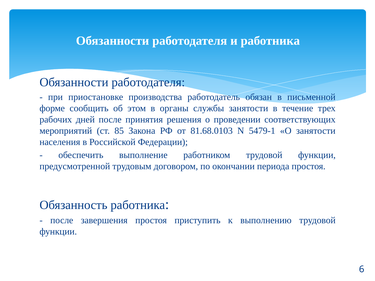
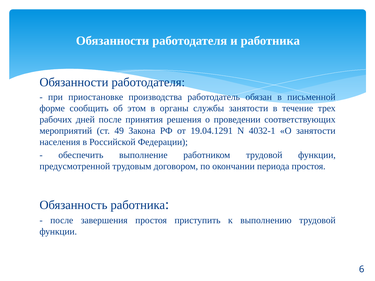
85: 85 -> 49 (119, 131)
81.68.0103: 81.68.0103 -> 19.04.1291 (212, 131)
5479-1: 5479-1 -> 4032-1 (262, 131)
